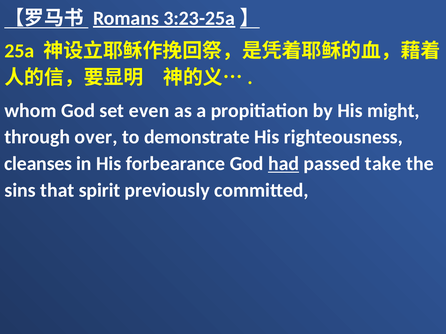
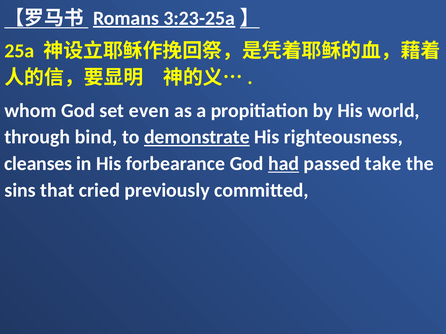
might: might -> world (393, 111)
over: over -> bind (96, 137)
demonstrate underline: none -> present (197, 137)
spirit: spirit -> cried (99, 191)
